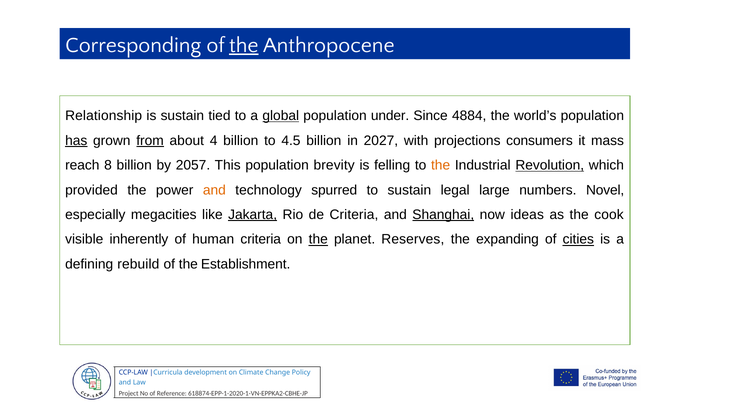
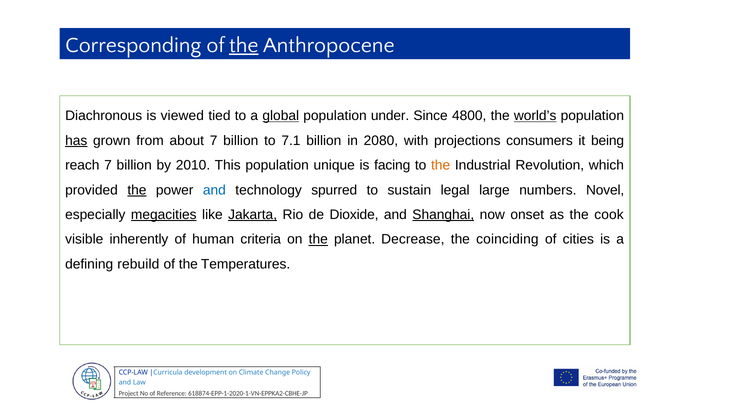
Relationship: Relationship -> Diachronous (104, 116)
is sustain: sustain -> viewed (182, 116)
4884: 4884 -> 4800 (469, 116)
world’s underline: none -> present (535, 116)
from underline: present -> none (150, 141)
about 4: 4 -> 7 (214, 141)
4.5: 4.5 -> 7.1 (291, 141)
2027: 2027 -> 2080 (381, 141)
mass: mass -> being (608, 141)
reach 8: 8 -> 7 (108, 165)
2057: 2057 -> 2010 (193, 165)
brevity: brevity -> unique (334, 165)
felling: felling -> facing (392, 165)
Revolution underline: present -> none (550, 165)
the underline: none -> present (137, 190)
and colour: orange -> blue (214, 190)
megacities underline: none -> present (164, 215)
de Criteria: Criteria -> Dioxide (354, 215)
ideas: ideas -> onset (527, 215)
Reserves: Reserves -> Decrease (413, 240)
expanding: expanding -> coinciding (507, 240)
cities underline: present -> none (578, 240)
Establishment: Establishment -> Temperatures (246, 264)
